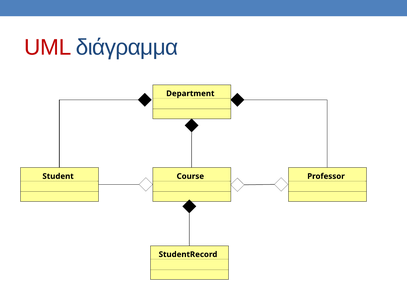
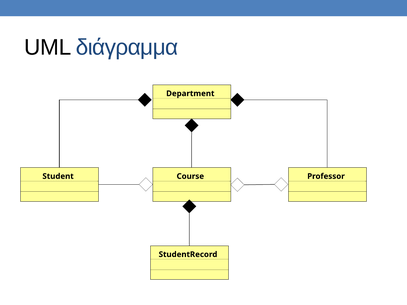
UML colour: red -> black (48, 47)
